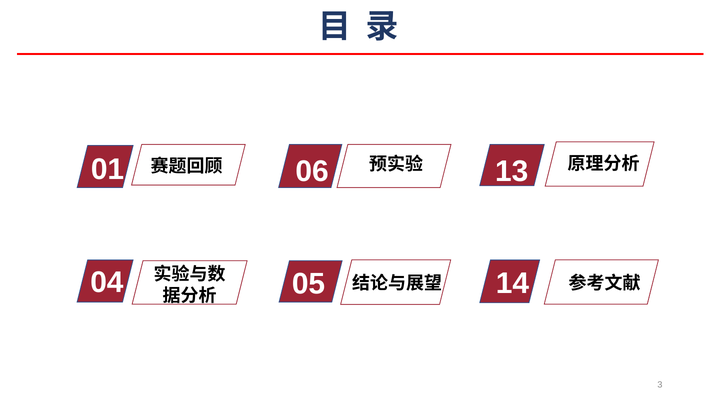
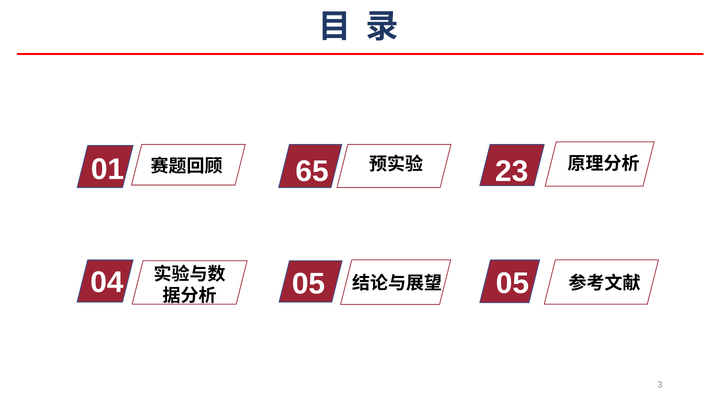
06: 06 -> 65 (312, 172)
13: 13 -> 23 (512, 172)
14: 14 -> 05 (512, 284)
